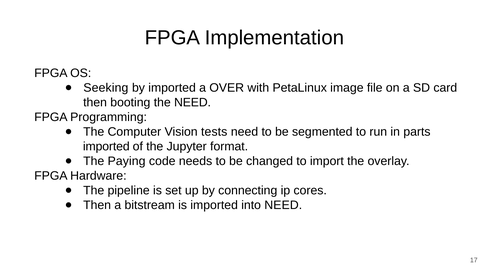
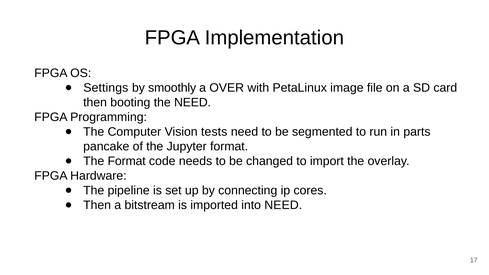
Seeking: Seeking -> Settings (106, 88)
by imported: imported -> smoothly (172, 88)
imported: imported -> pancake (106, 146)
The Paying: Paying -> Format (127, 161)
